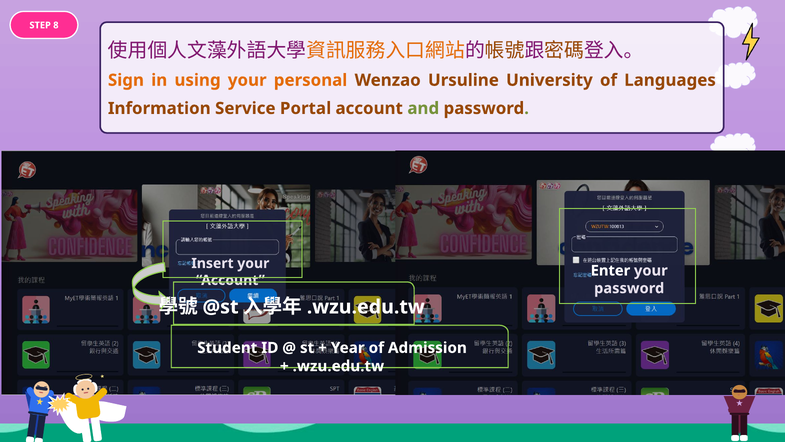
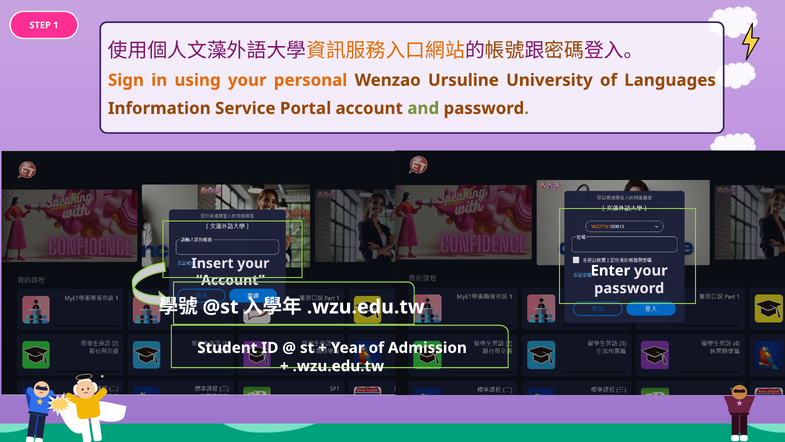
8: 8 -> 1 (56, 25)
